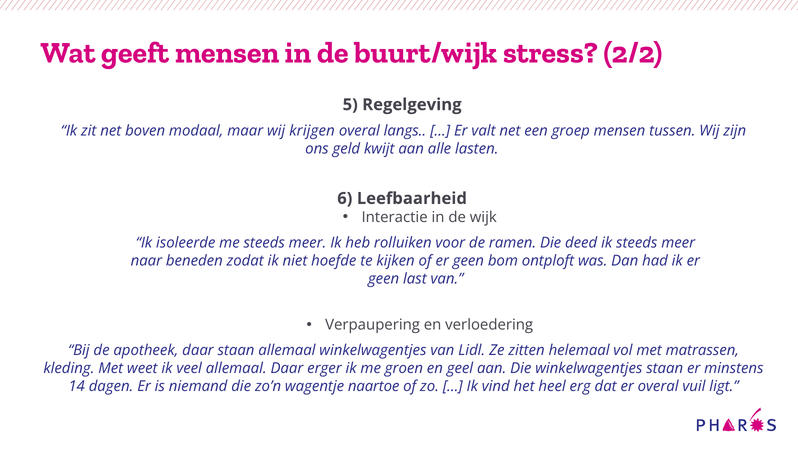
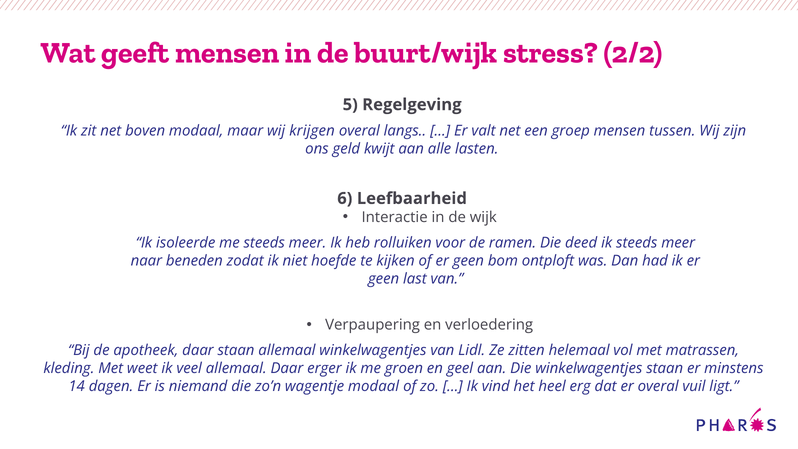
wagentje naartoe: naartoe -> modaal (374, 386)
